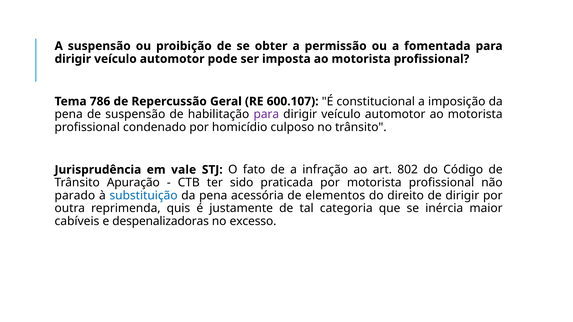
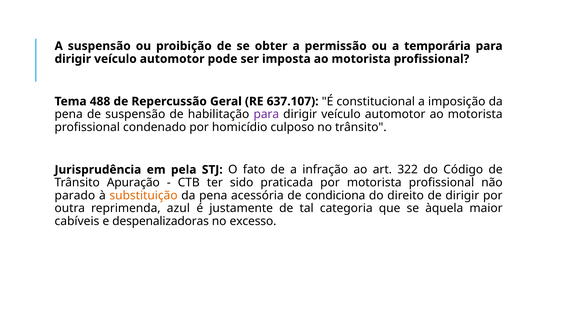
fomentada: fomentada -> temporária (437, 46)
786: 786 -> 488 (100, 101)
600.107: 600.107 -> 637.107 (293, 101)
vale: vale -> pela (184, 170)
802: 802 -> 322 (408, 170)
substituição colour: blue -> orange (144, 196)
elementos: elementos -> condiciona (335, 196)
quis: quis -> azul (178, 209)
inércia: inércia -> àquela (444, 209)
